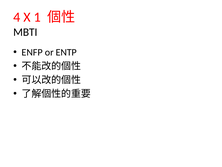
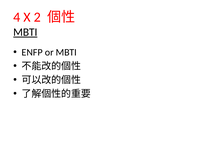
1: 1 -> 2 (37, 17)
MBTI underline: none -> present (25, 32)
or ENTP: ENTP -> MBTI (66, 52)
